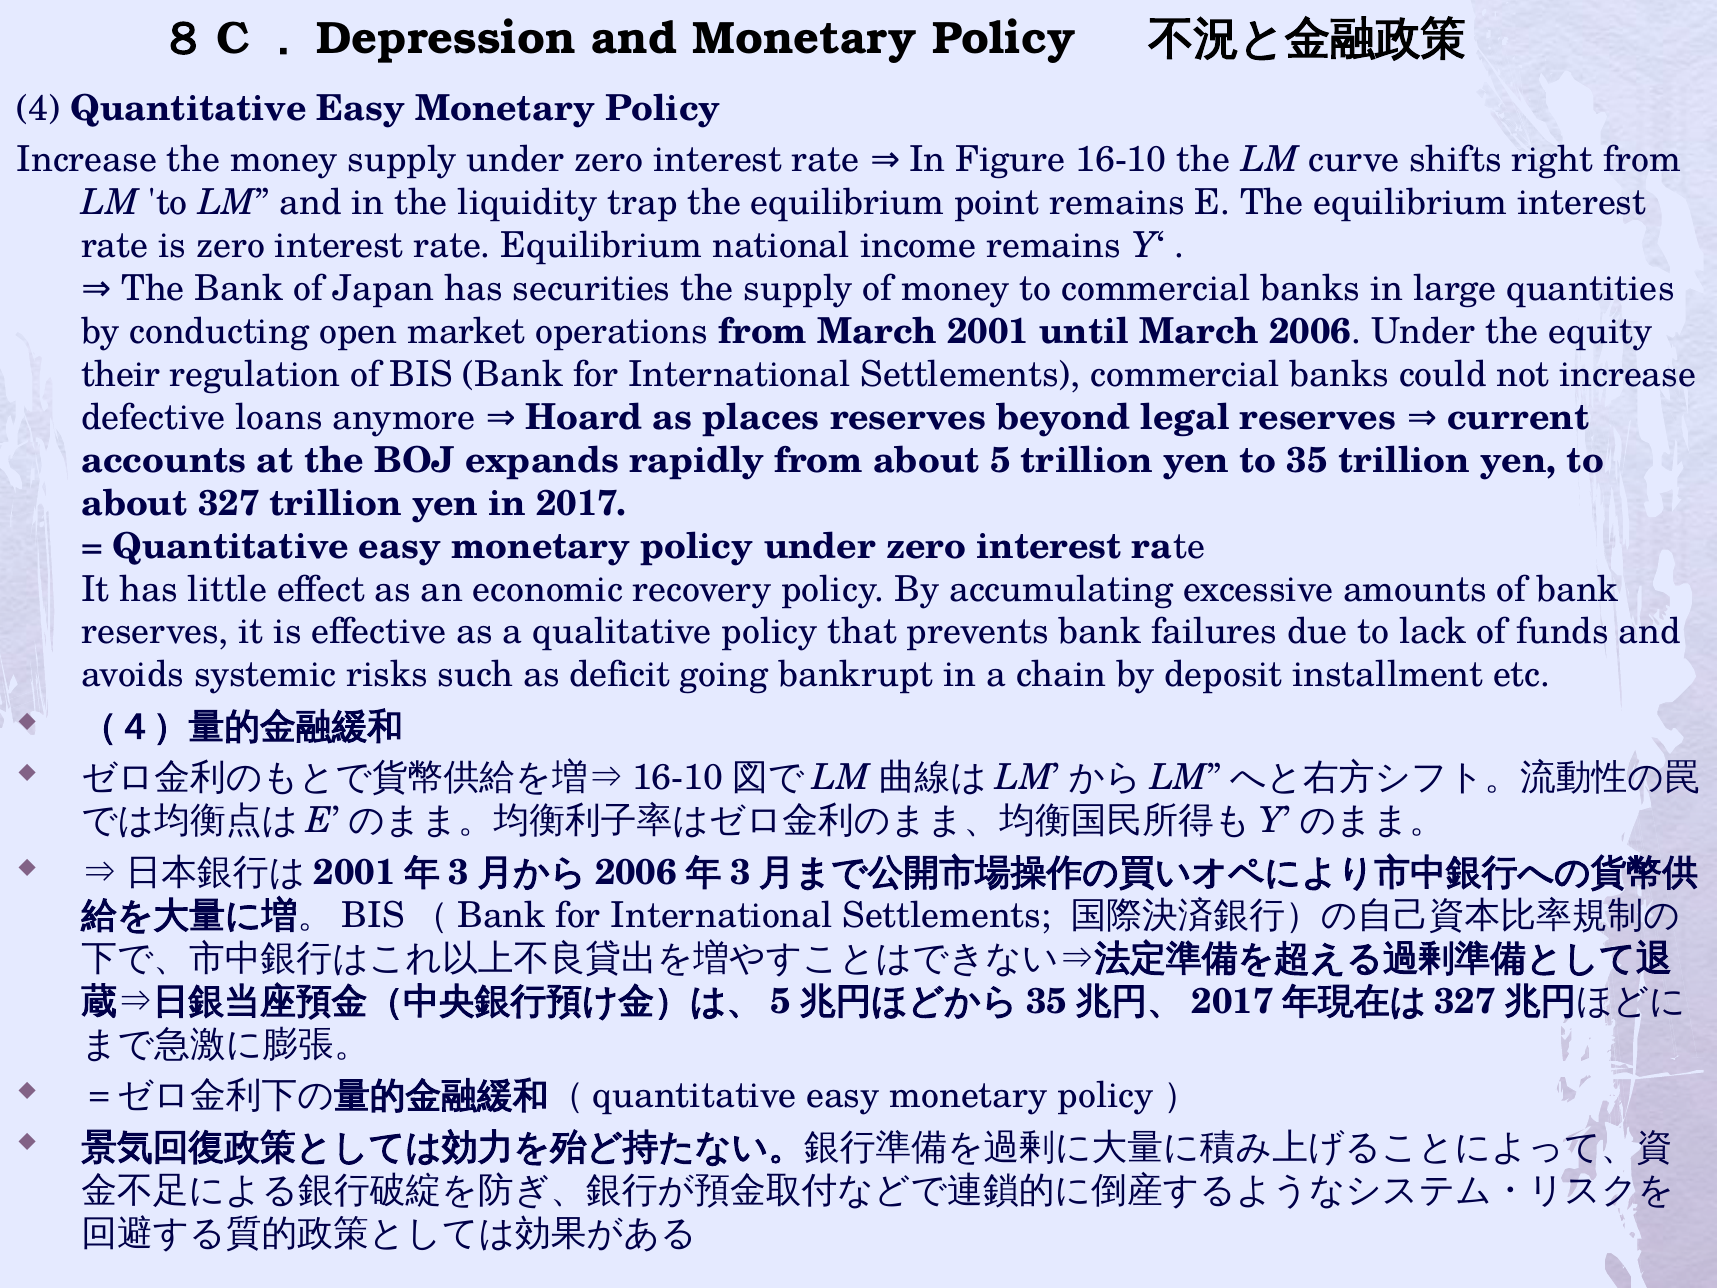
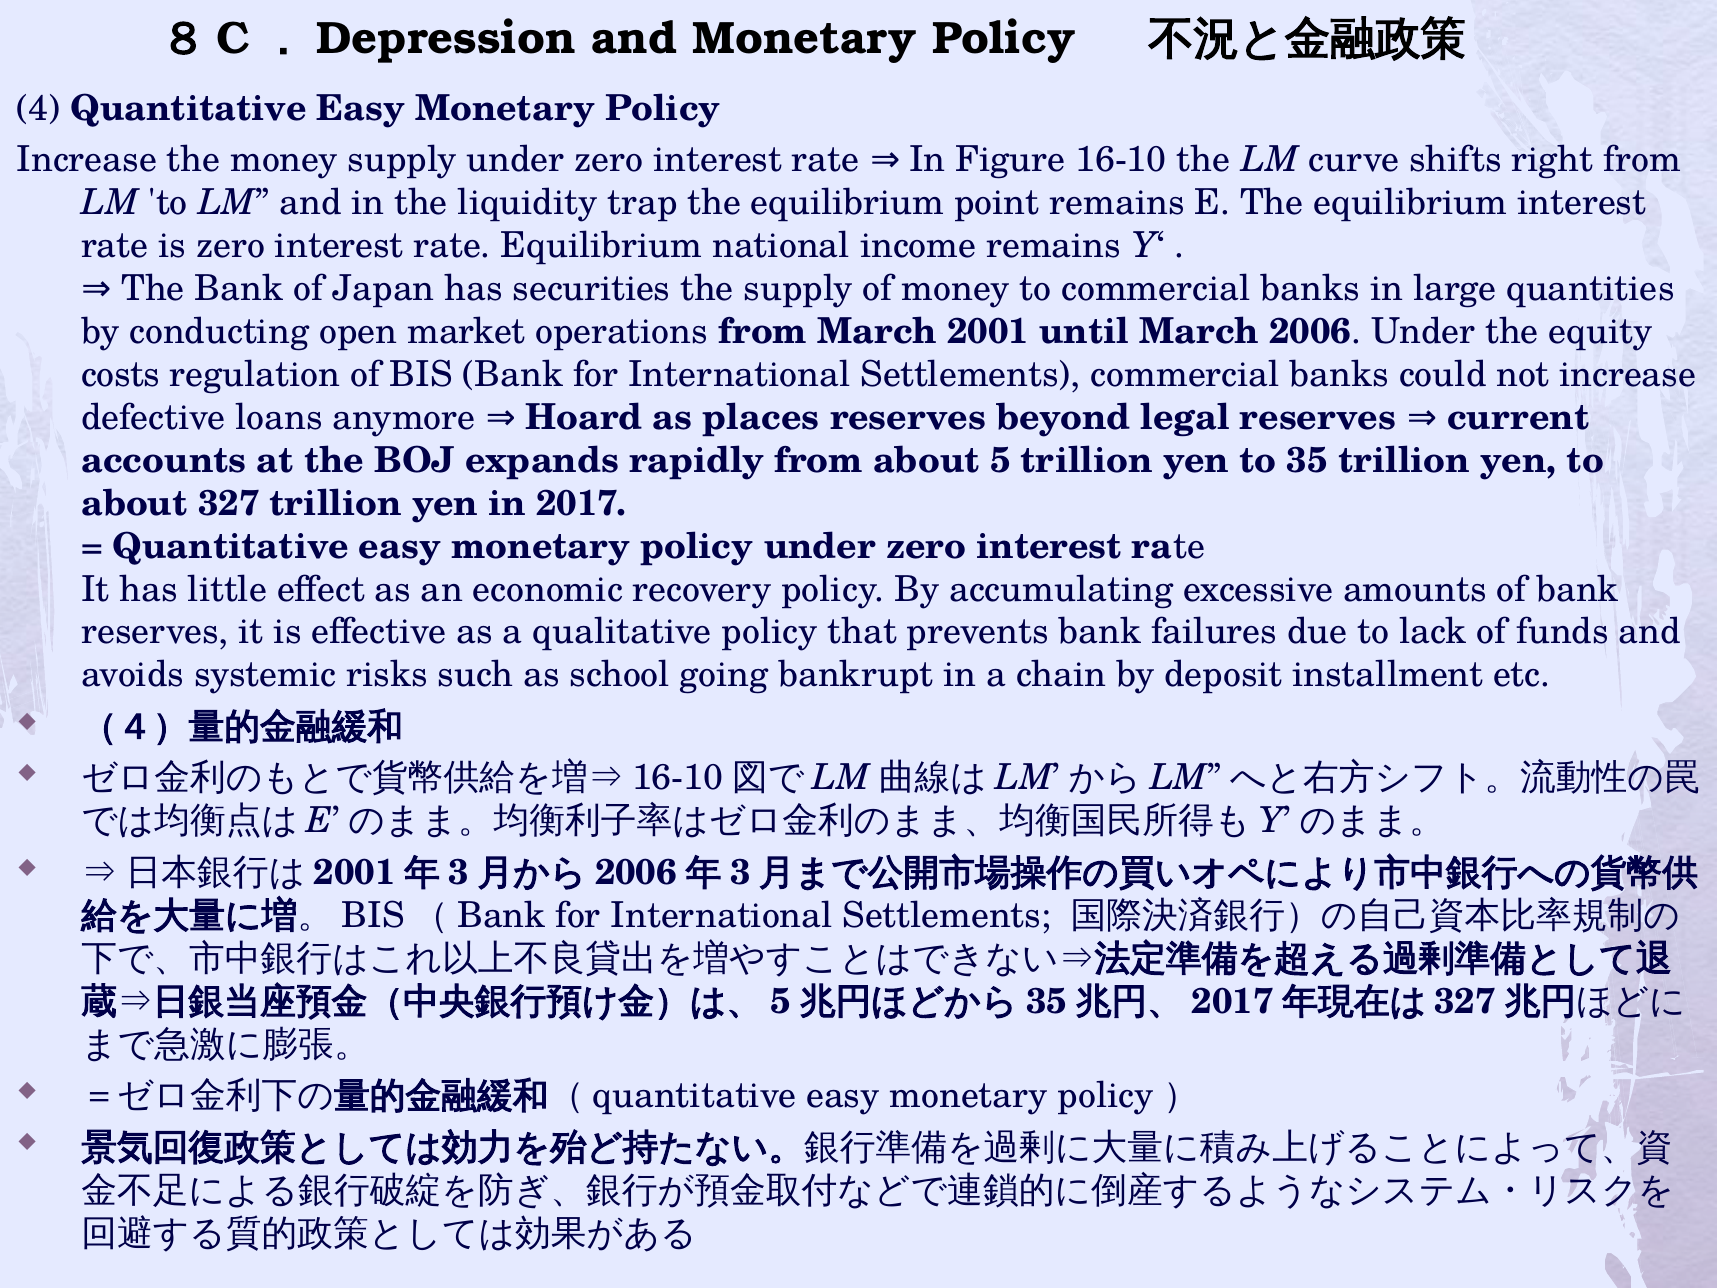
their: their -> costs (121, 375)
deficit: deficit -> school (620, 675)
